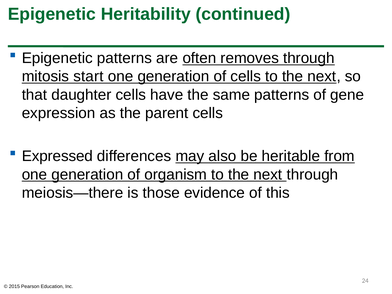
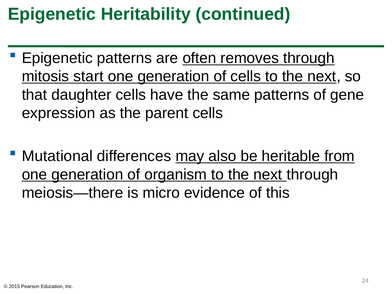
Expressed: Expressed -> Mutational (57, 156)
those: those -> micro (161, 193)
